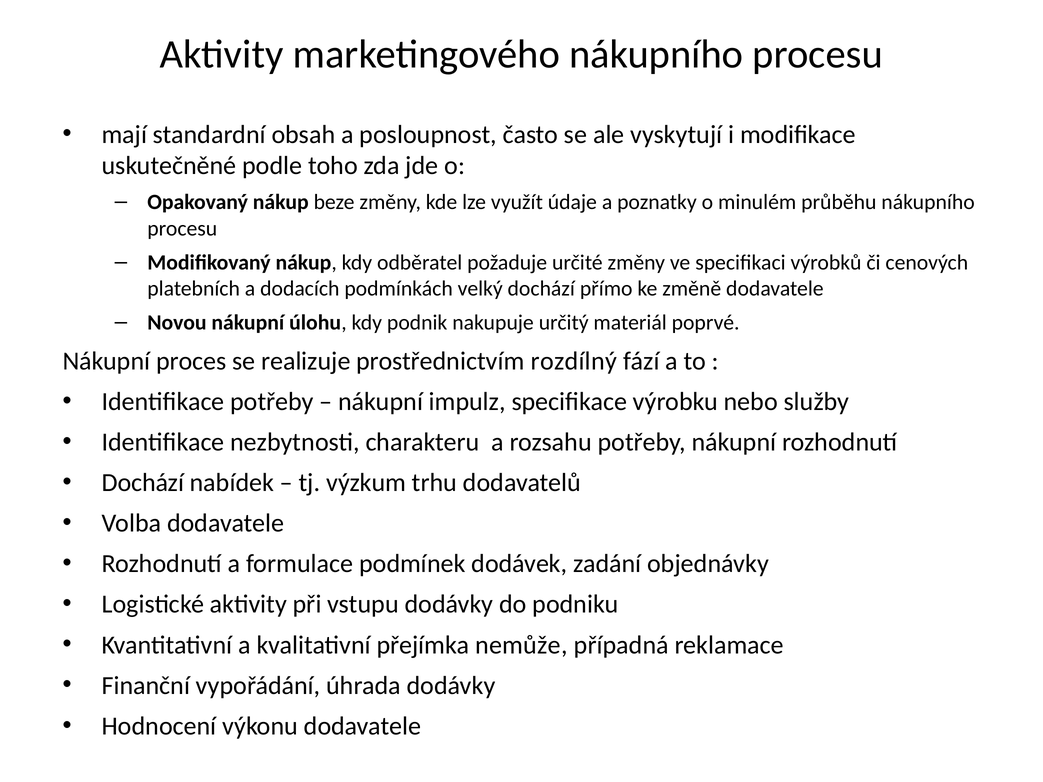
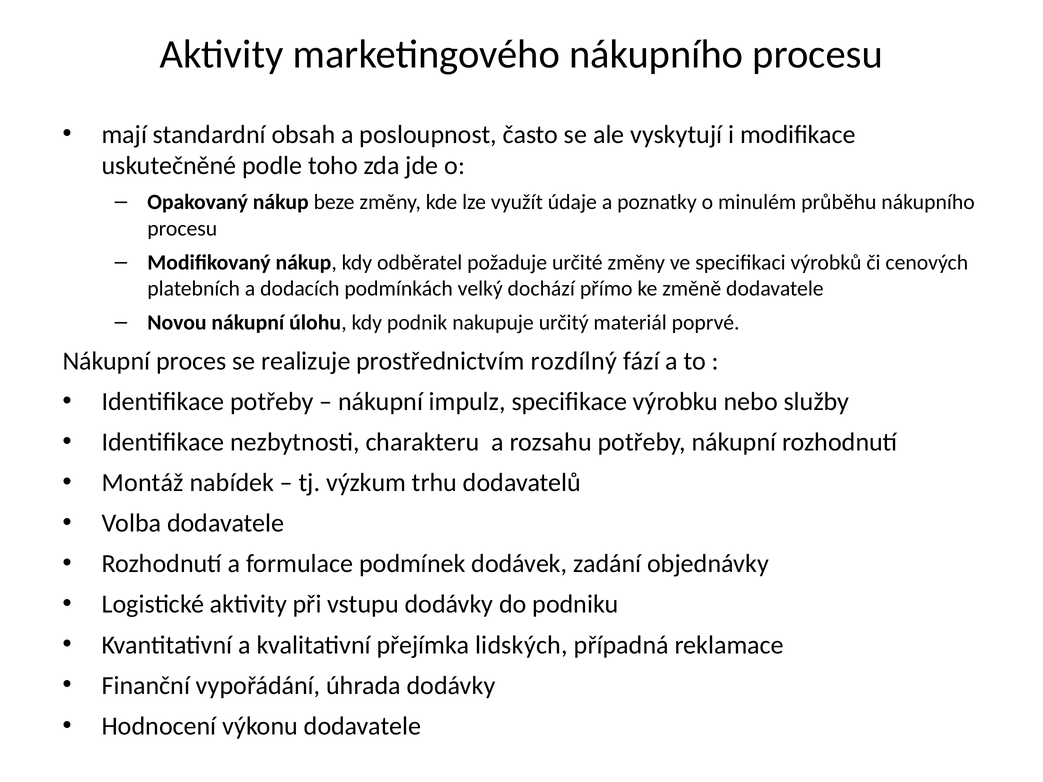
Dochází: Dochází -> Montáž (143, 483)
nemůže: nemůže -> lidských (521, 645)
